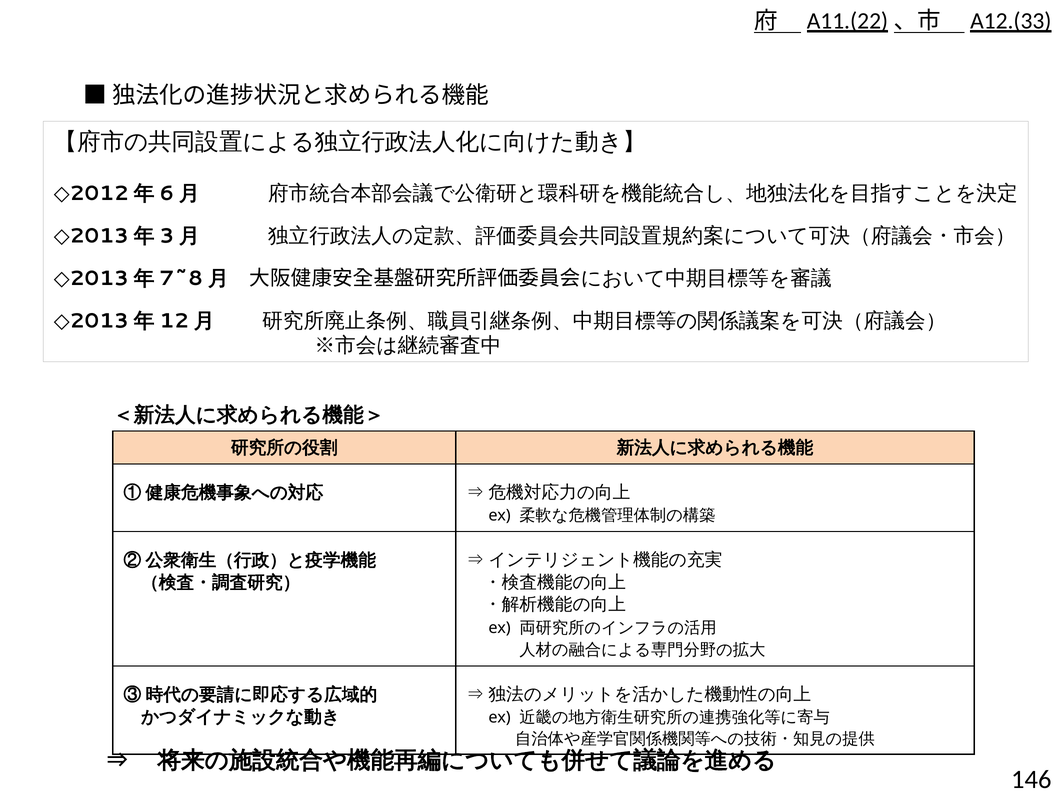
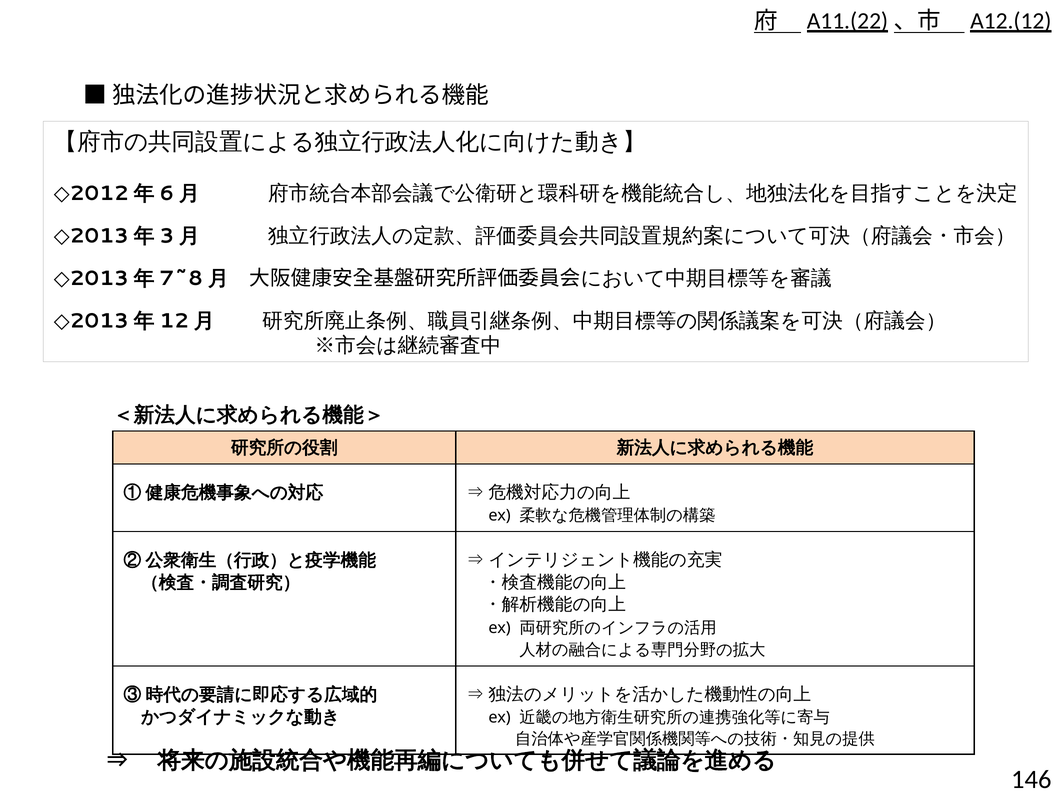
A12.(33: A12.(33 -> A12.(12 (1011, 21)
